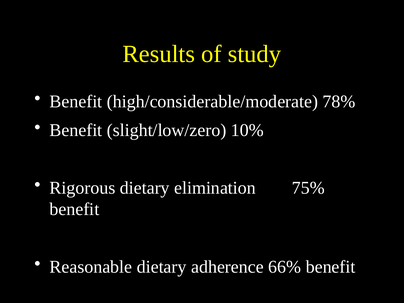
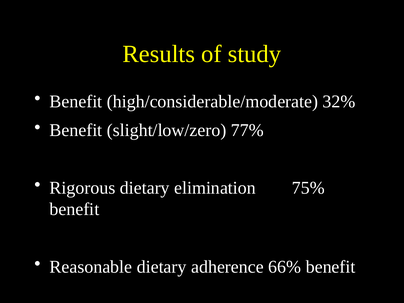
78%: 78% -> 32% (339, 102)
10%: 10% -> 77% (247, 130)
